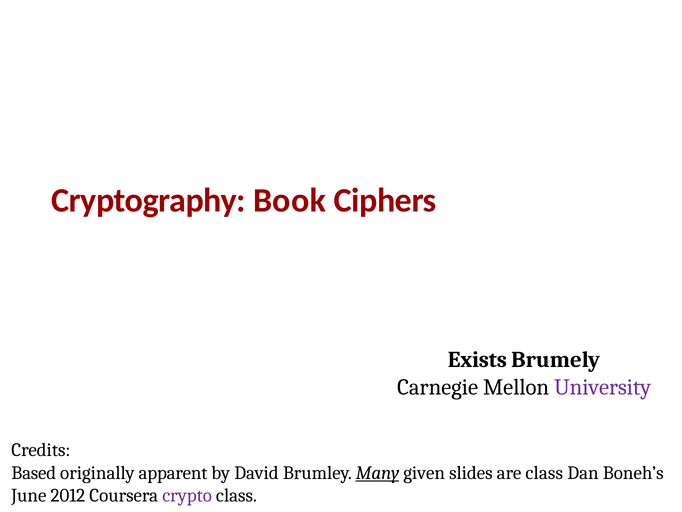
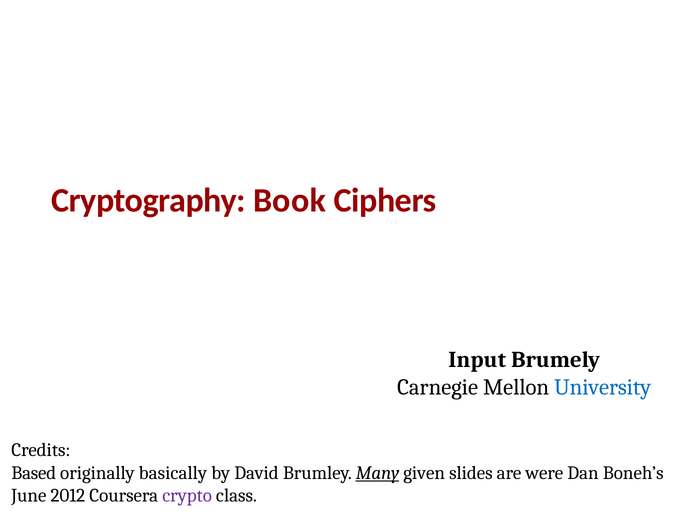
Exists: Exists -> Input (477, 360)
University colour: purple -> blue (603, 387)
apparent: apparent -> basically (173, 472)
are class: class -> were (544, 472)
